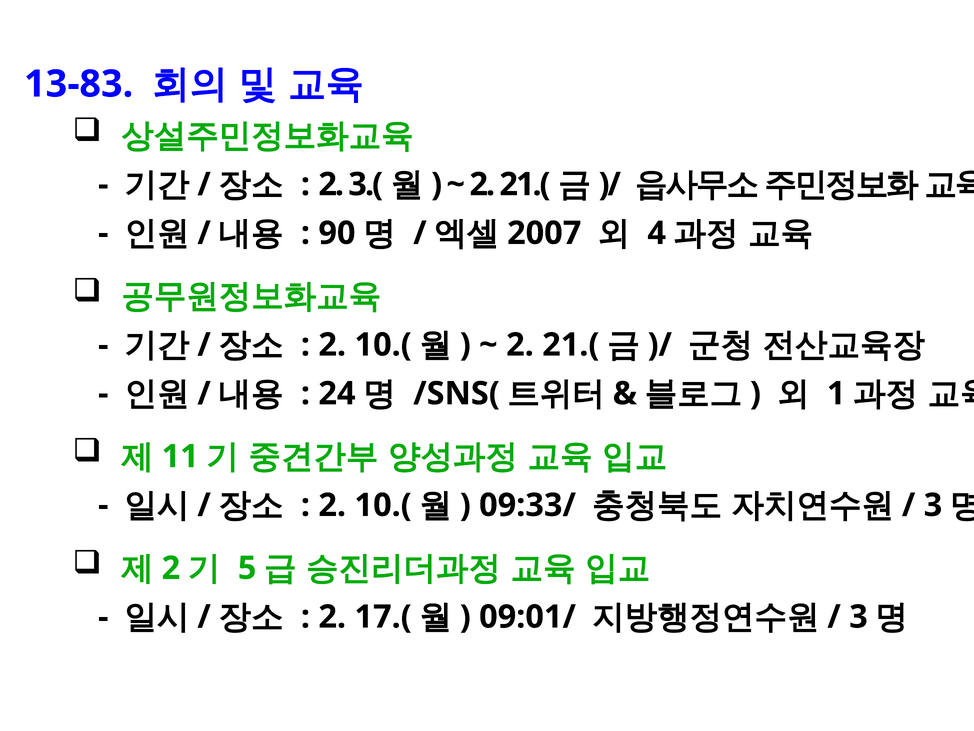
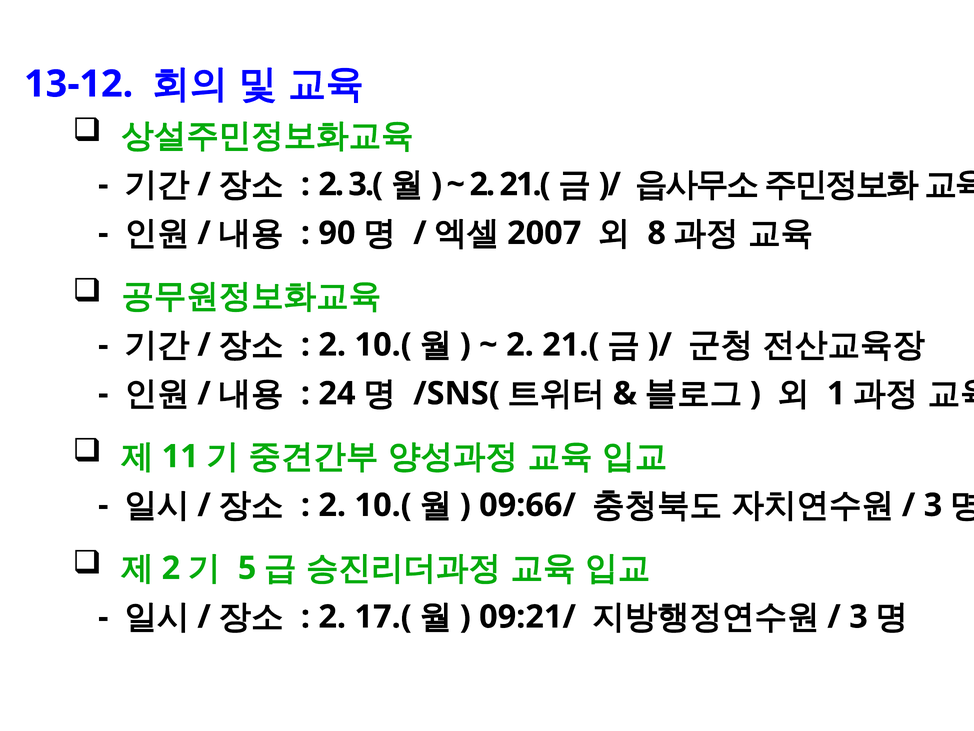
13-83: 13-83 -> 13-12 (79, 84)
4: 4 -> 8 (657, 233)
09:33/: 09:33/ -> 09:66/ (528, 505)
09:01/: 09:01/ -> 09:21/ (528, 616)
